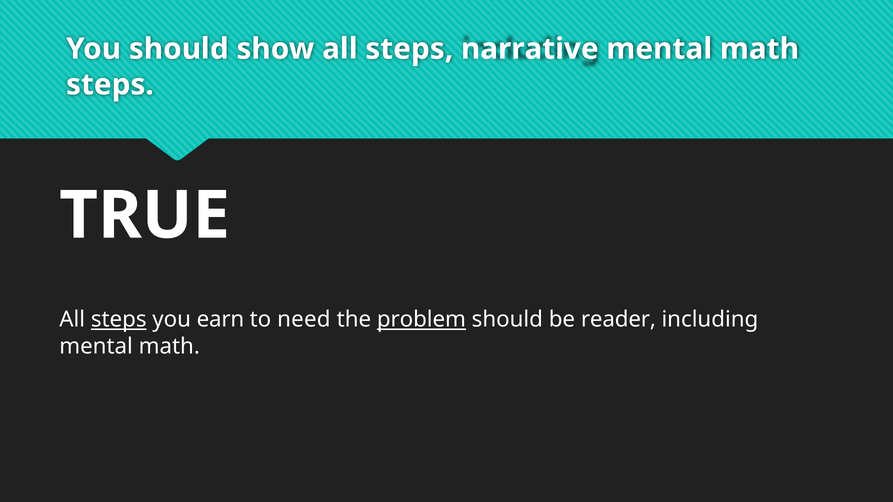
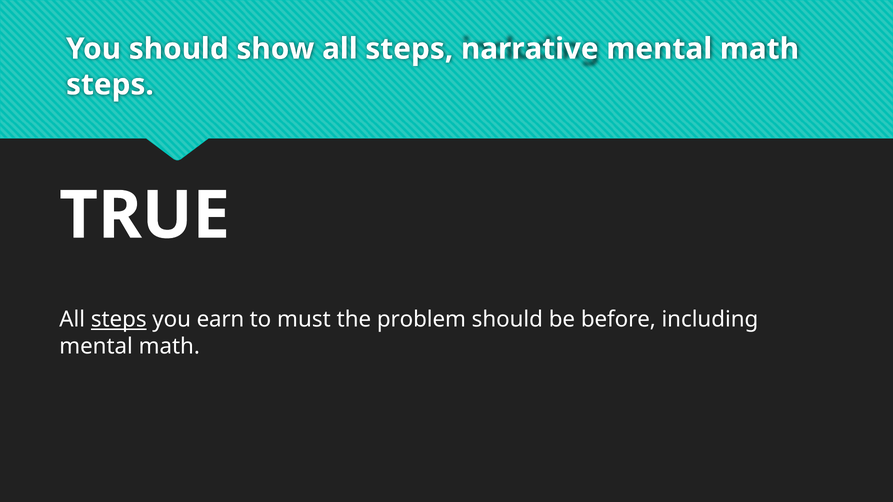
need: need -> must (304, 320)
problem underline: present -> none (421, 320)
reader: reader -> before (618, 320)
